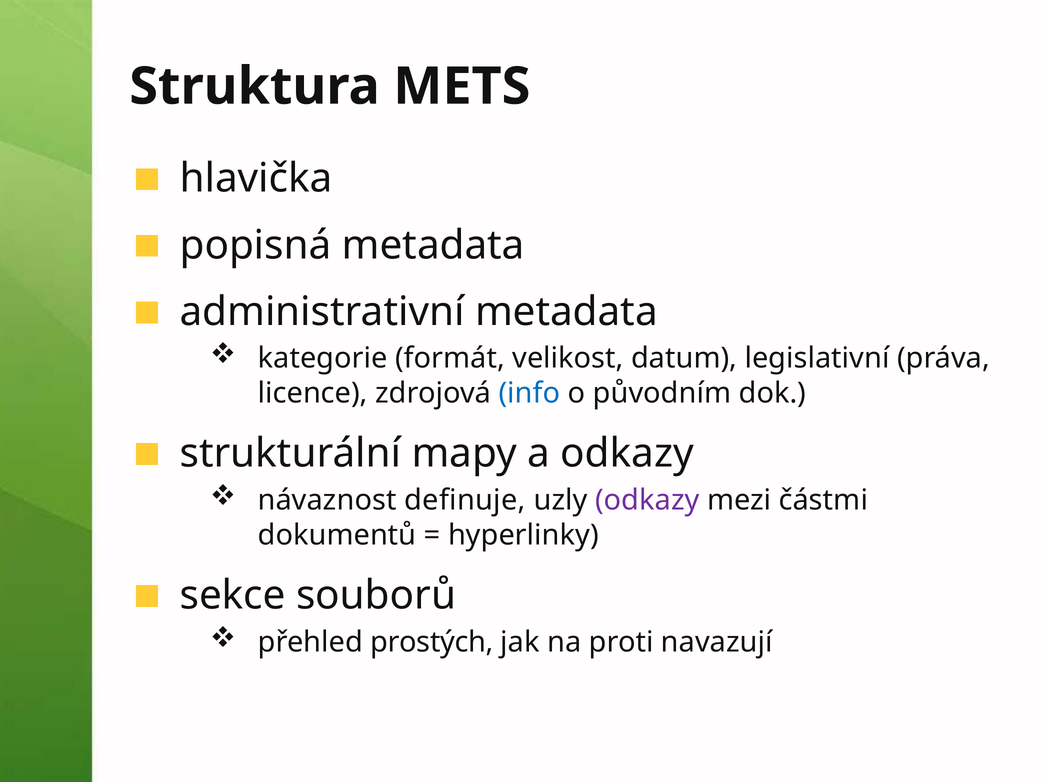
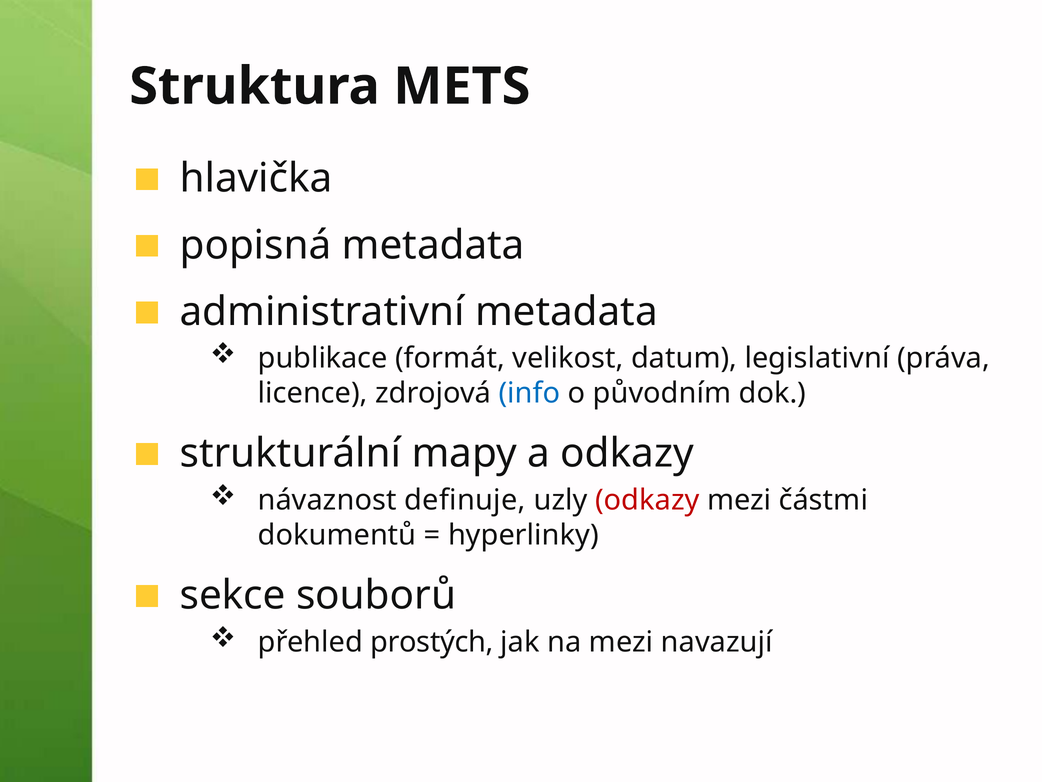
kategorie: kategorie -> publikace (323, 358)
odkazy colour: purple -> red (647, 500)
na proti: proti -> mezi (621, 642)
